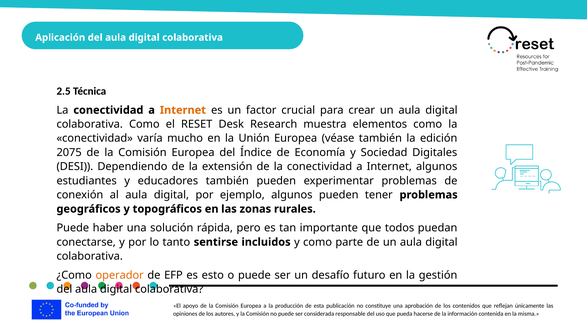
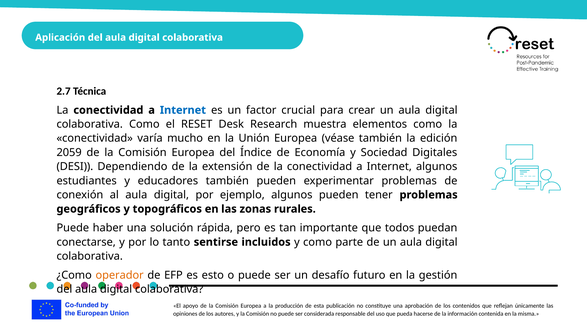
2.5: 2.5 -> 2.7 (64, 91)
Internet colour: orange -> blue (183, 110)
2075: 2075 -> 2059 (69, 153)
